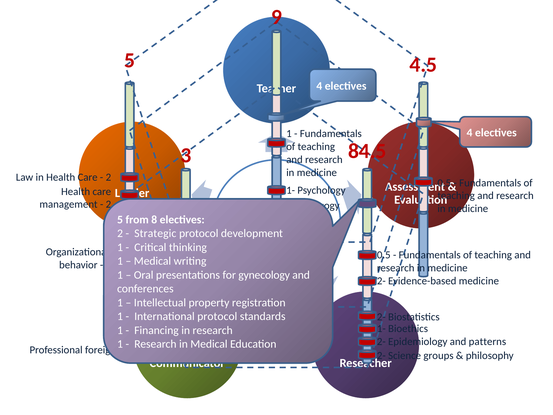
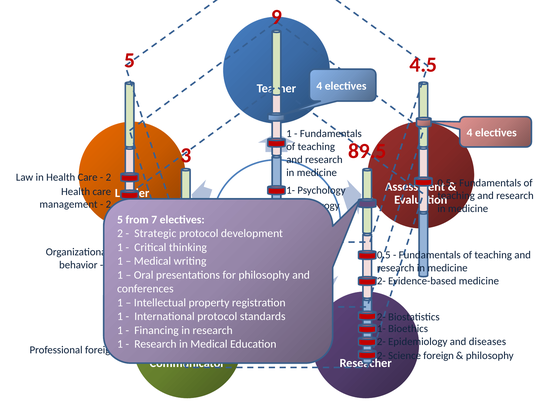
84.5: 84.5 -> 89.5 (367, 151)
8: 8 -> 7 (154, 219)
for gynecology: gynecology -> philosophy (264, 275)
patterns: patterns -> diseases (487, 341)
groups: groups -> foreign (439, 356)
